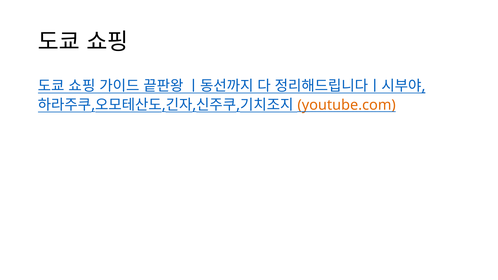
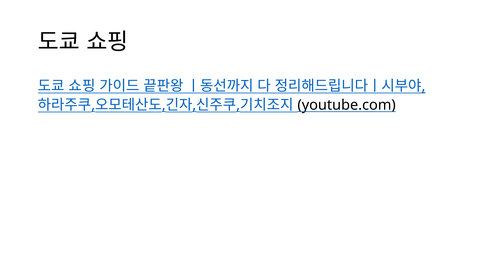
youtube.com colour: orange -> black (347, 105)
